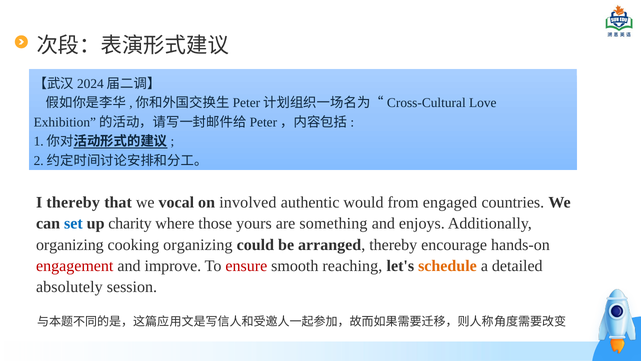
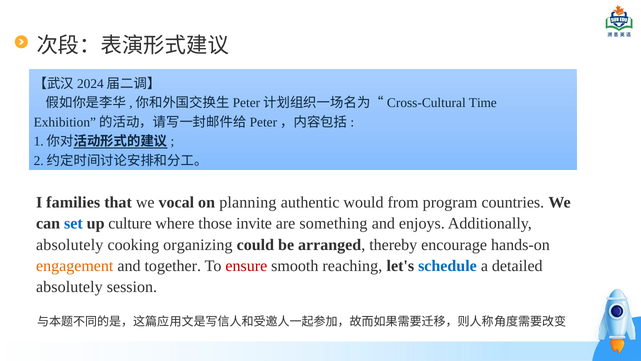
Love: Love -> Time (483, 103)
I thereby: thereby -> families (73, 202)
involved: involved -> planning (248, 202)
engaged: engaged -> program (450, 202)
charity: charity -> culture (130, 223)
yours: yours -> invite (254, 223)
organizing: organizing -> absolutely (70, 244)
engagement colour: red -> orange (75, 266)
improve: improve -> together (173, 266)
schedule colour: orange -> blue (447, 266)
